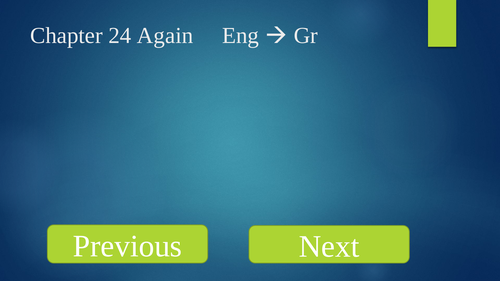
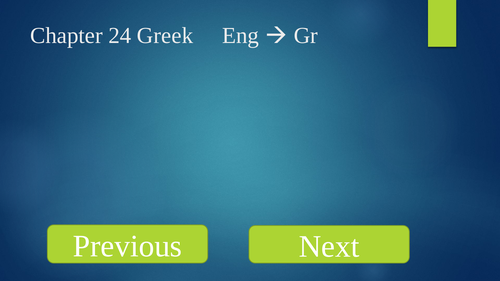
Again: Again -> Greek (165, 36)
